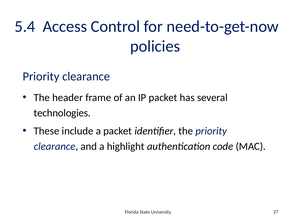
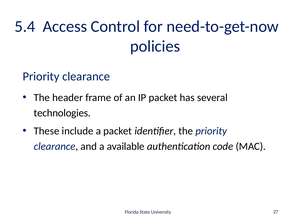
highlight: highlight -> available (126, 146)
